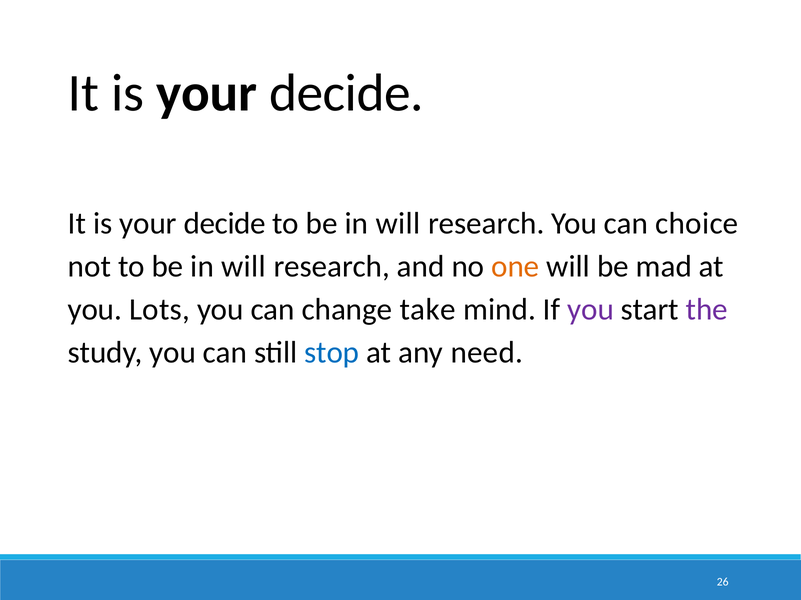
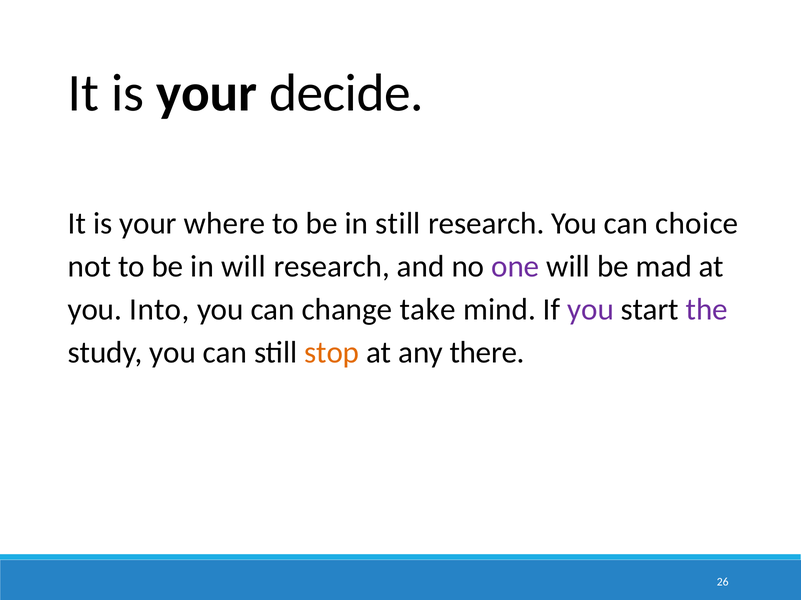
decide: decide -> where (224, 224)
will: will -> still (398, 224)
one colour: orange -> purple (515, 267)
Lots: Lots -> Into (159, 310)
stop colour: blue -> orange (332, 353)
need: need -> there (487, 353)
